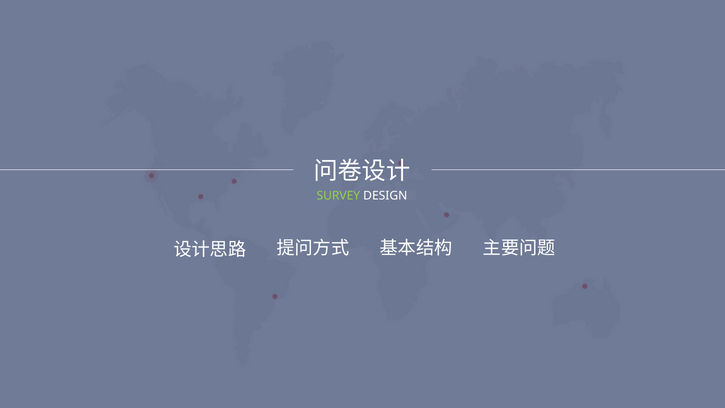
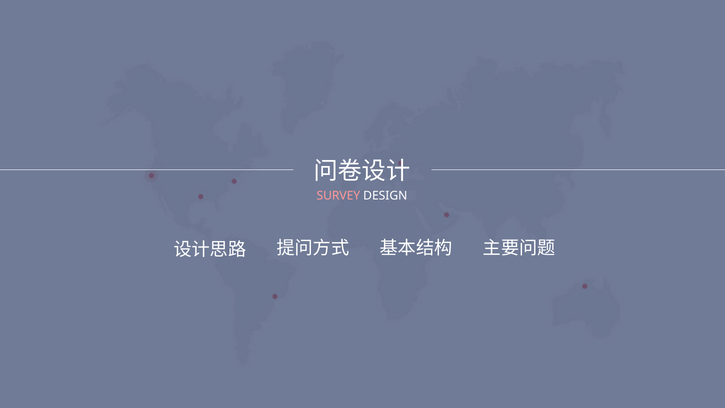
SURVEY colour: light green -> pink (338, 196)
